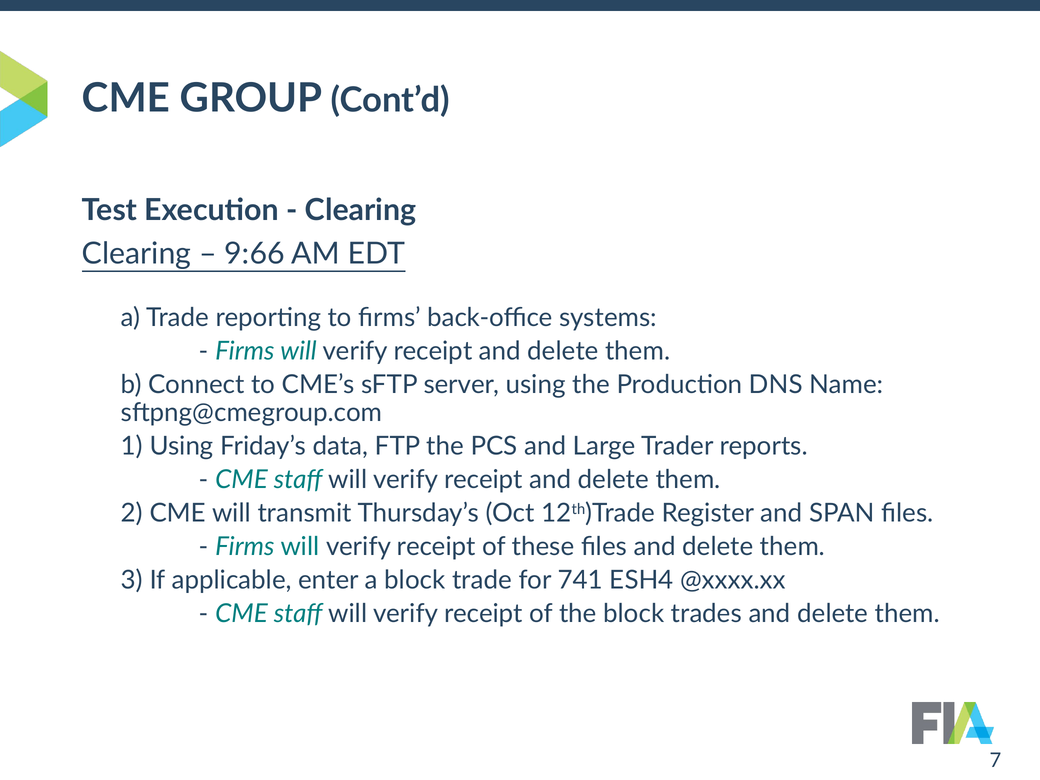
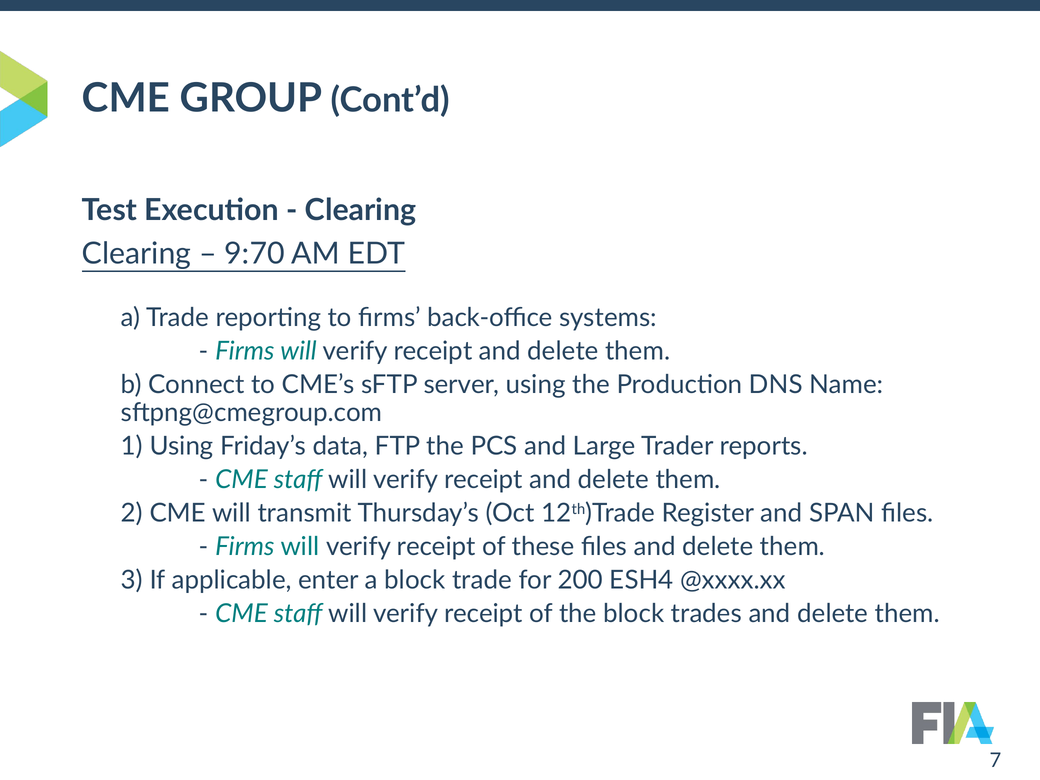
9:66: 9:66 -> 9:70 (255, 254)
741: 741 -> 200 (580, 580)
